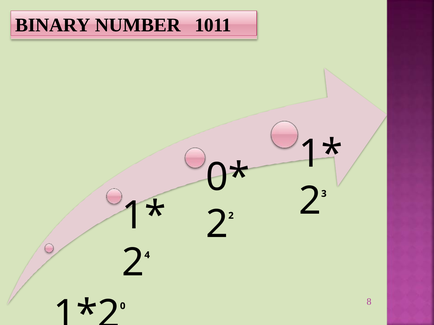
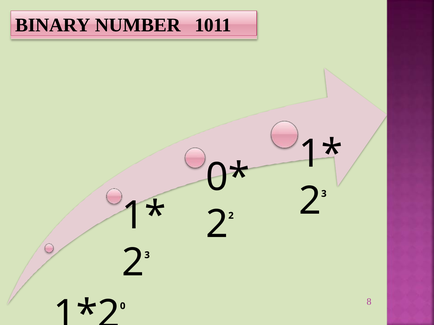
4: 4 -> 3 (147, 255)
